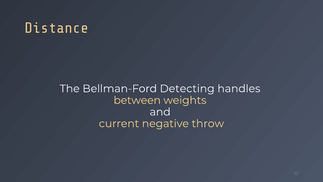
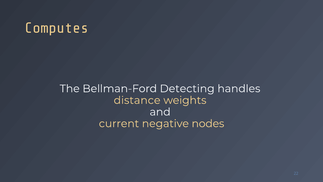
Distance: Distance -> Computes (57, 28)
between: between -> distance (137, 100)
throw: throw -> nodes (208, 123)
